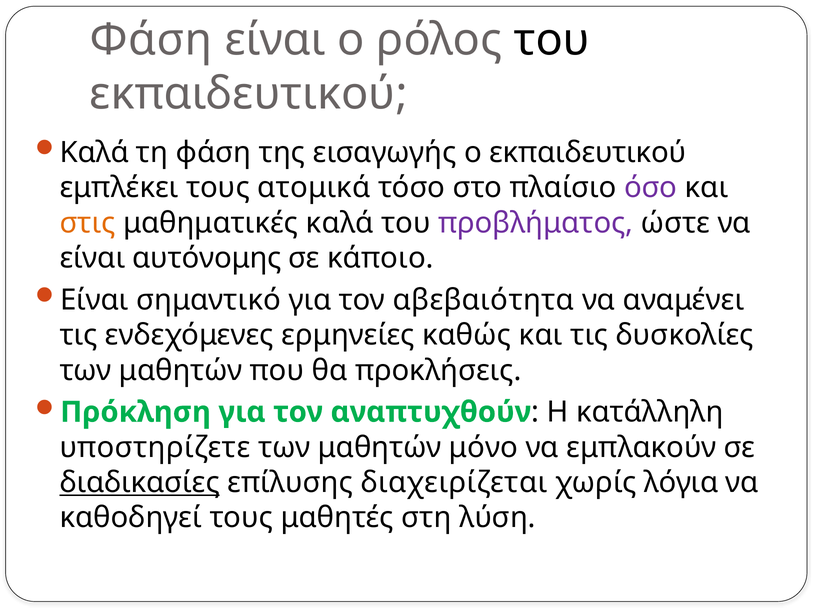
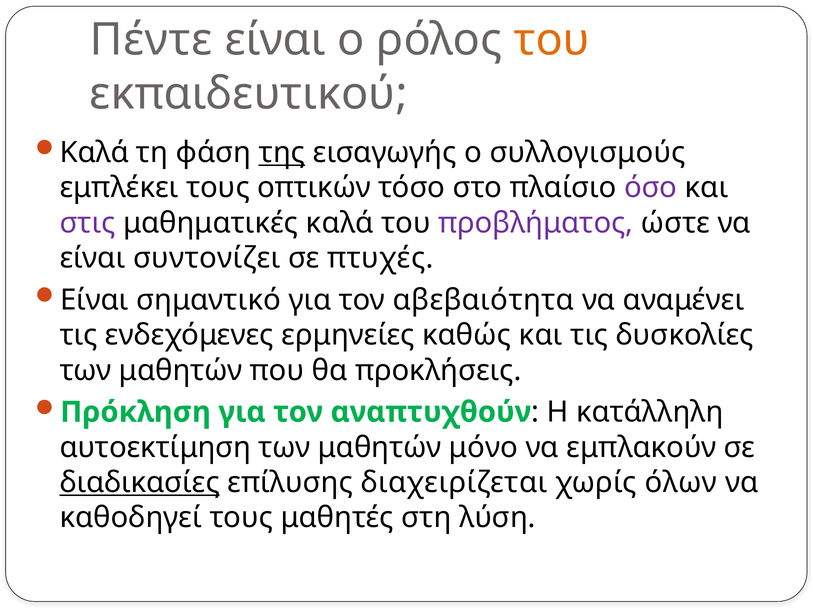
Φάση: Φάση -> Πέντε (151, 40)
του colour: black -> orange (552, 40)
της underline: none -> present (282, 152)
ο εκπαιδευτικού: εκπαιδευτικού -> συλλογισμούς (588, 152)
ατομικά: ατομικά -> οπτικών (314, 188)
στις colour: orange -> purple (88, 223)
αυτόνομης: αυτόνομης -> συντονίζει (207, 258)
κάποιο: κάποιο -> πτυχές (380, 258)
υποστηρίζετε: υποστηρίζετε -> αυτοεκτίμηση (155, 447)
λόγια: λόγια -> όλων (681, 482)
